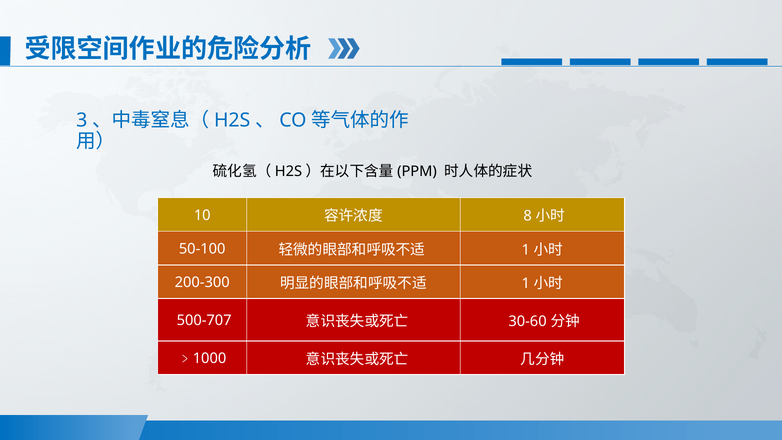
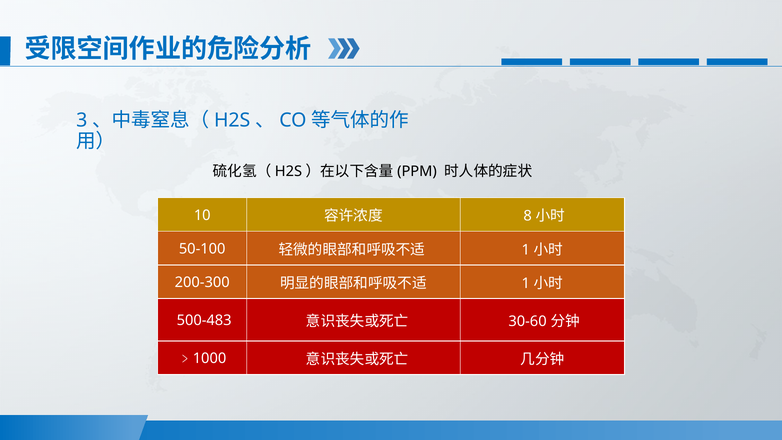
500-707: 500-707 -> 500-483 (204, 320)
